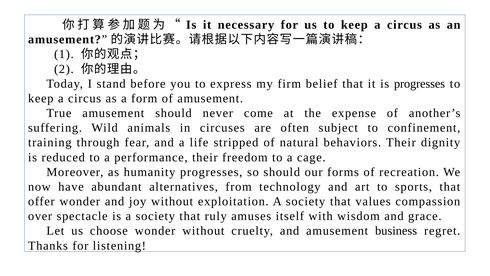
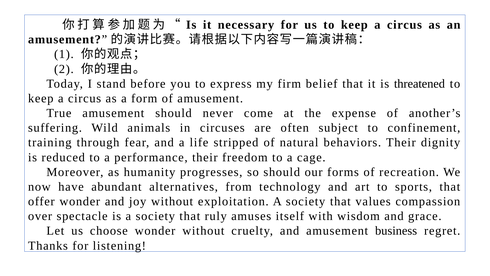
is progresses: progresses -> threatened (419, 84)
